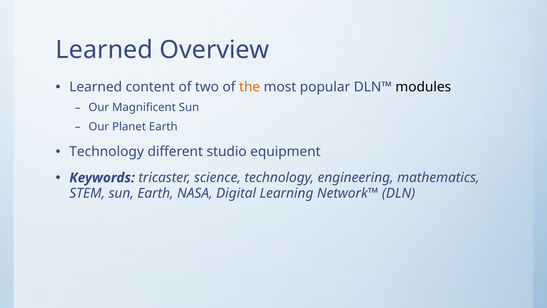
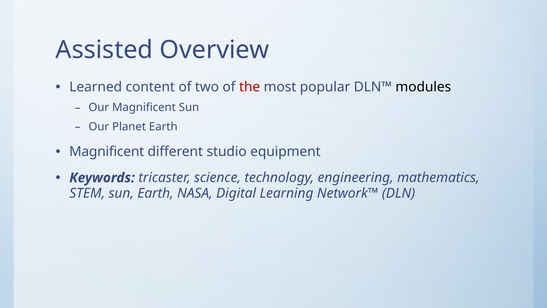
Learned: Learned -> Assisted (104, 50)
the colour: orange -> red (250, 87)
Technology: Technology -> Magnificent (107, 151)
